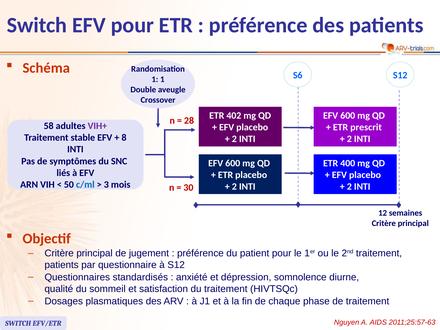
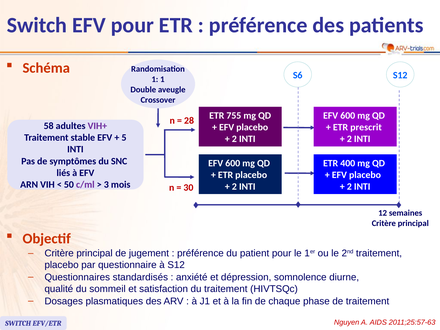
402: 402 -> 755 (234, 116)
8: 8 -> 5 (124, 138)
c/ml colour: blue -> purple (85, 185)
patients: patients -> placebo (62, 265)
